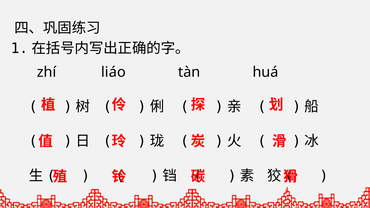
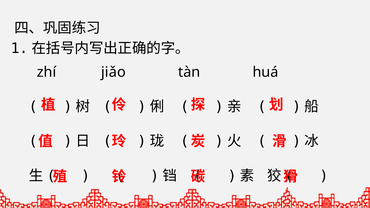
liáo: liáo -> jiǎo (113, 72)
